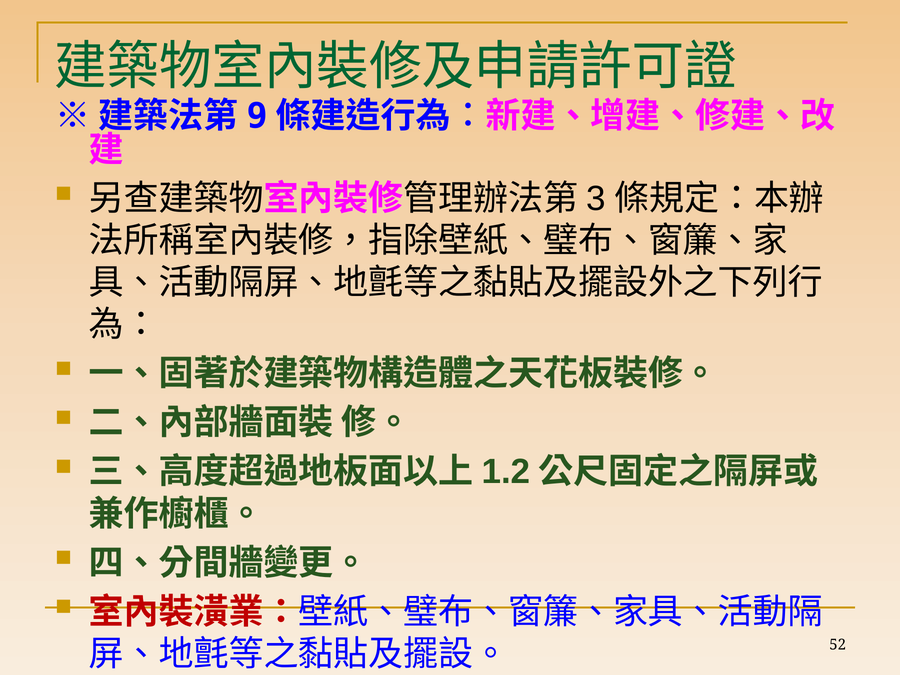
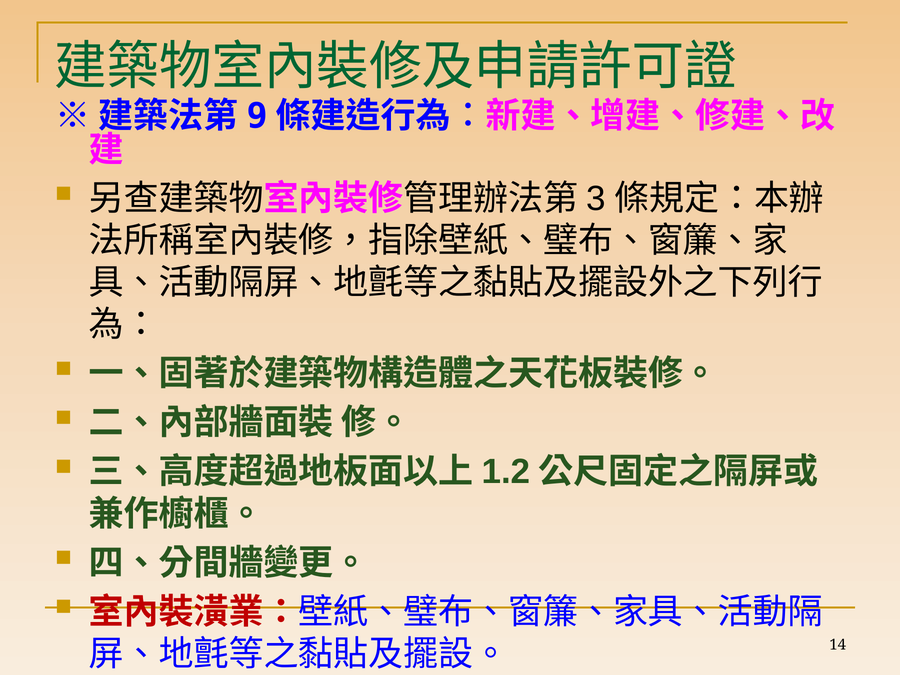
52: 52 -> 14 (838, 645)
